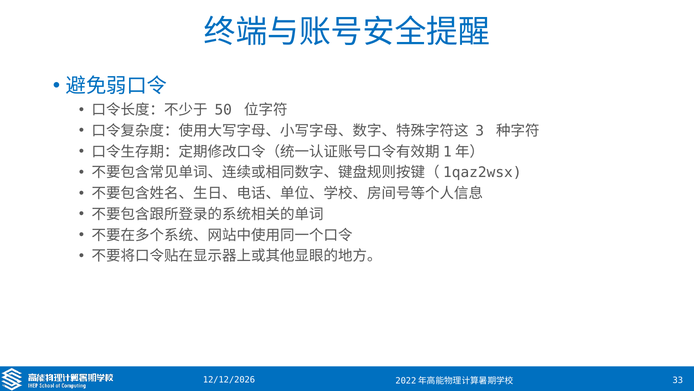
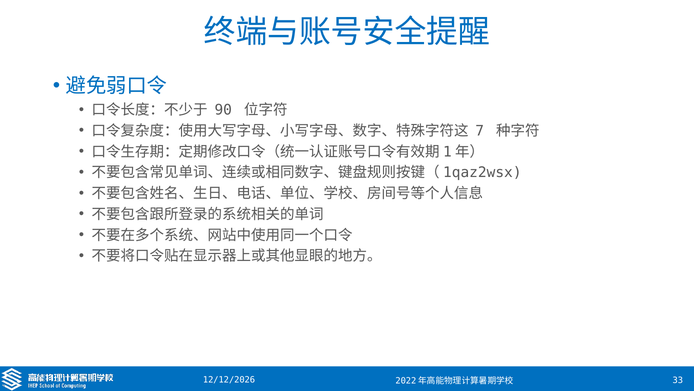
50: 50 -> 90 (223, 110)
3: 3 -> 7 (480, 131)
